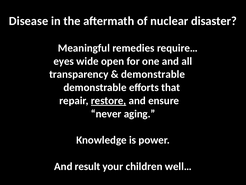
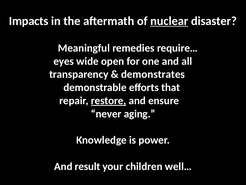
Disease: Disease -> Impacts (29, 21)
nuclear underline: none -> present (169, 21)
demonstrable: demonstrable -> demonstrates (153, 74)
